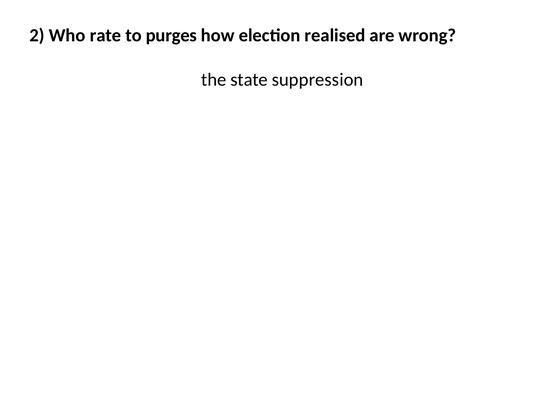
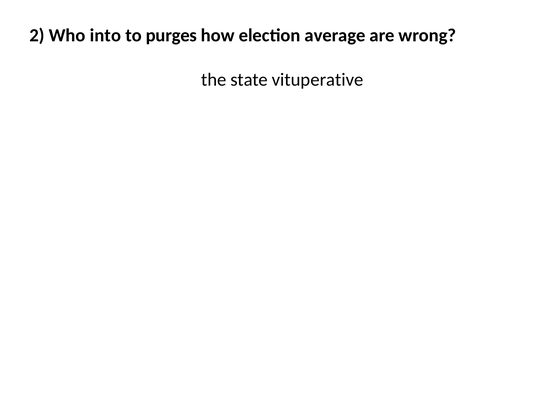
rate: rate -> into (105, 35)
realised: realised -> average (335, 35)
suppression: suppression -> vituperative (318, 80)
